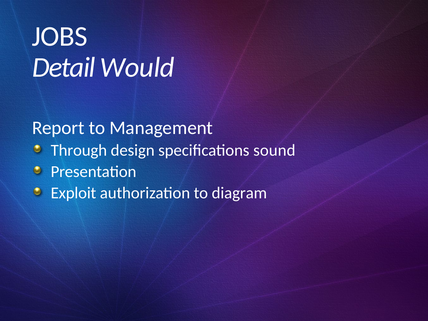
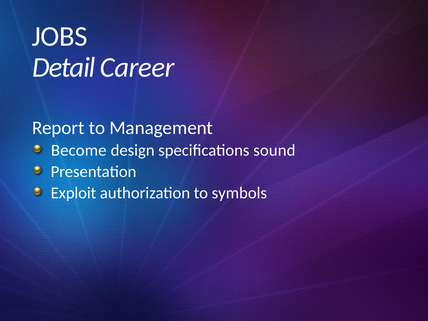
Would: Would -> Career (137, 67)
Through: Through -> Become (79, 150)
diagram: diagram -> symbols (239, 193)
